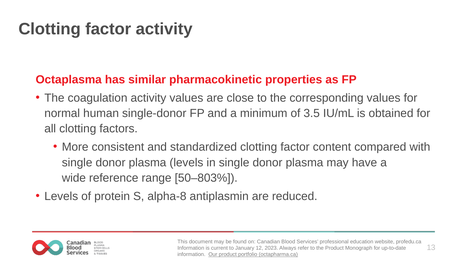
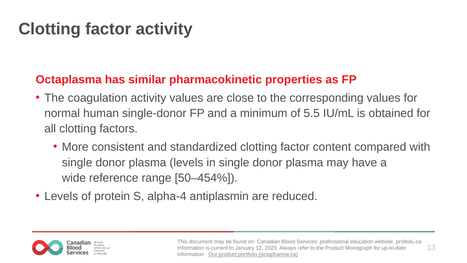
3.5: 3.5 -> 5.5 (312, 113)
50–803%: 50–803% -> 50–454% (206, 178)
alpha-8: alpha-8 -> alpha-4 (167, 196)
